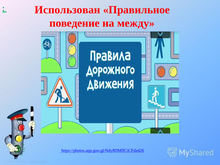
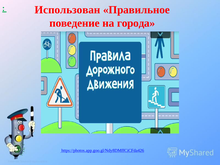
между: между -> города (136, 23)
